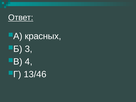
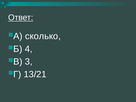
красных: красных -> сколько (43, 36)
3: 3 -> 4 (29, 49)
4: 4 -> 3 (29, 62)
13/46: 13/46 -> 13/21 (35, 74)
